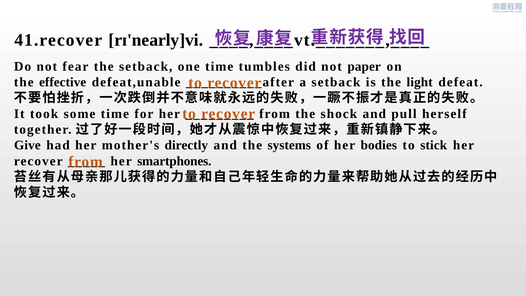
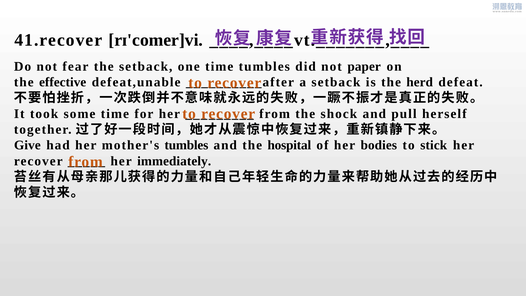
rɪ'nearly]vi: rɪ'nearly]vi -> rɪ'comer]vi (156, 40)
light: light -> herd (420, 82)
mother's directly: directly -> tumbles (186, 145)
systems: systems -> hospital (289, 145)
smartphones: smartphones -> immediately (174, 161)
